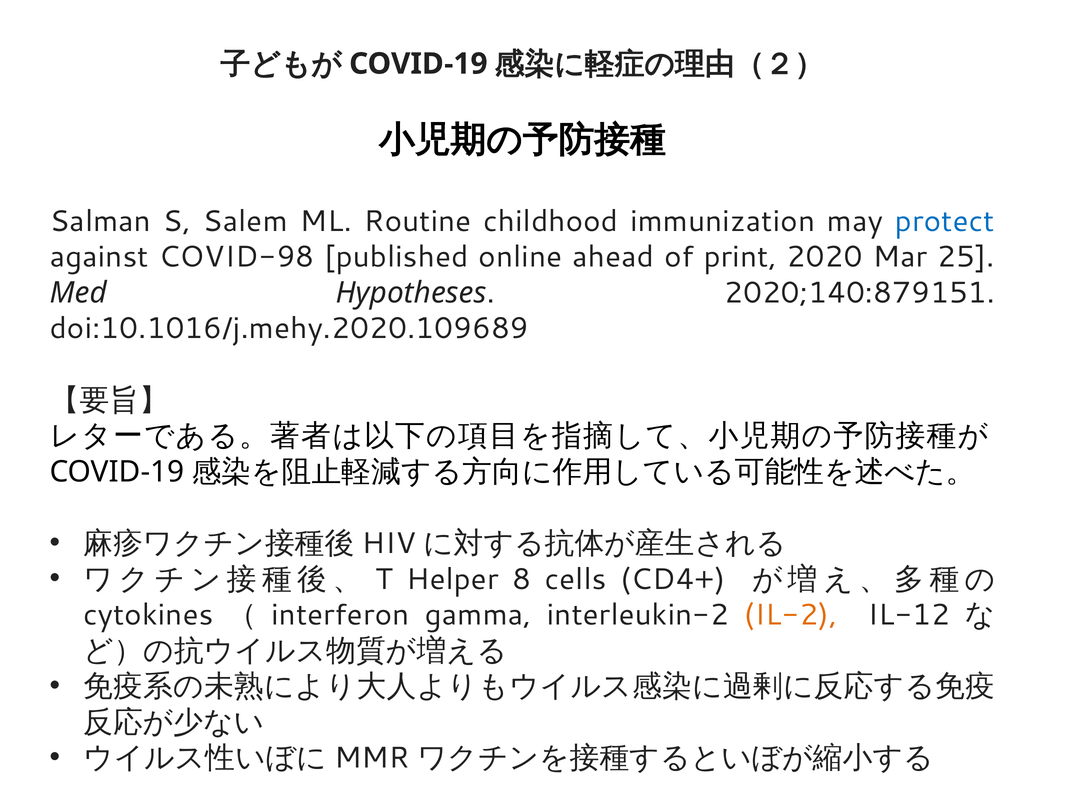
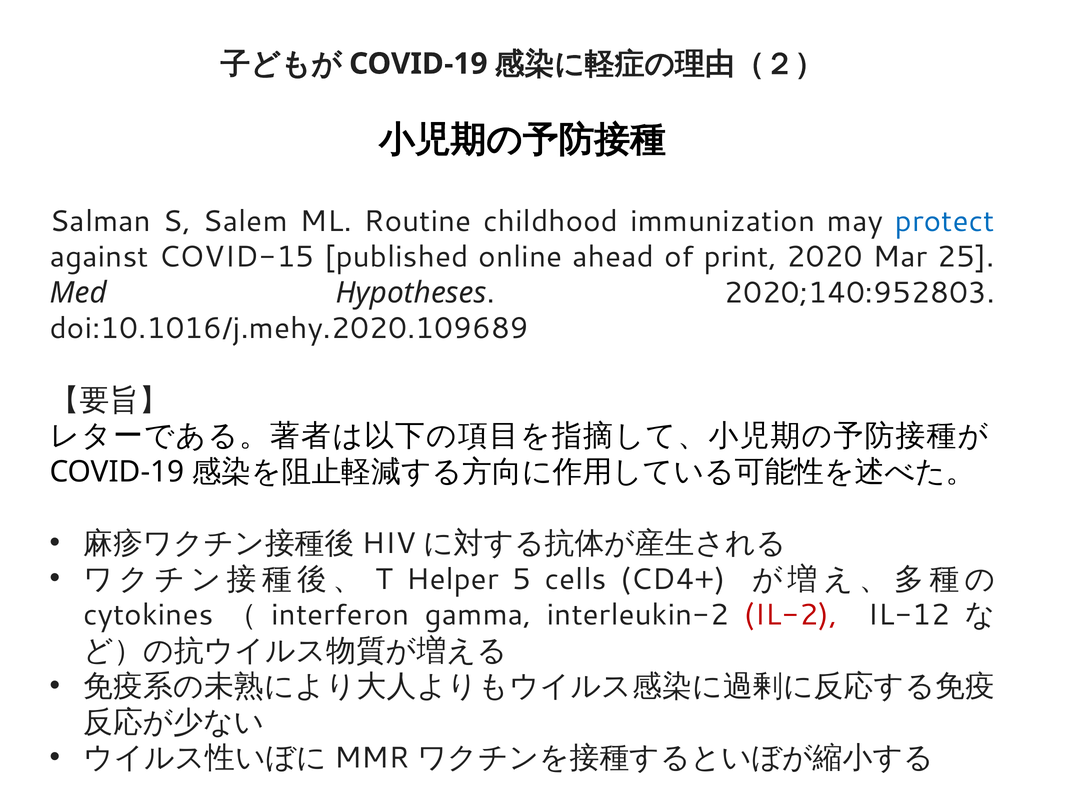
COVID-98: COVID-98 -> COVID-15 (237, 257)
2020;140:879151: 2020;140:879151 -> 2020;140:952803 (860, 293)
8: 8 -> 5 (522, 579)
IL-2 colour: orange -> red (791, 615)
